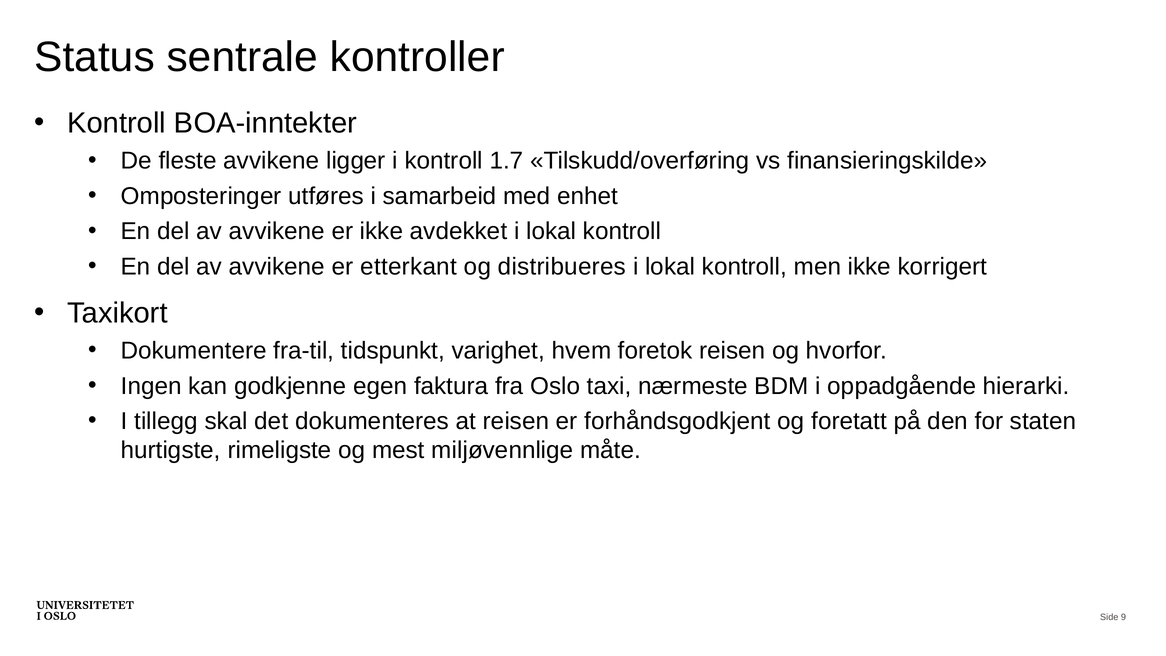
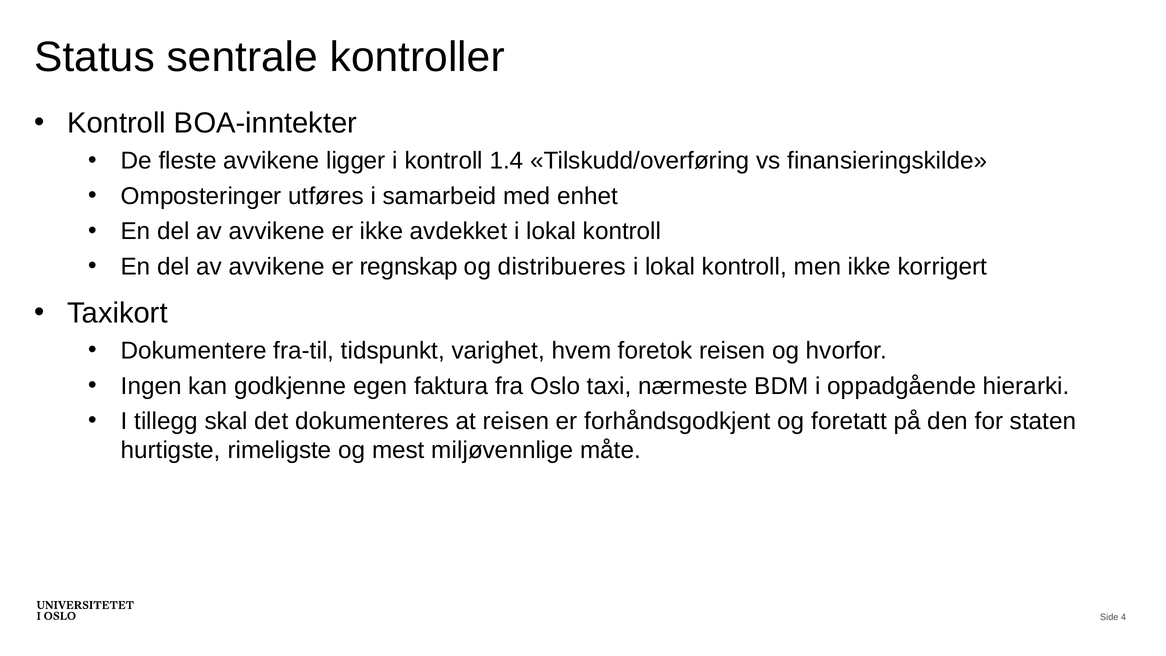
1.7: 1.7 -> 1.4 (507, 161)
etterkant: etterkant -> regnskap (409, 267)
9: 9 -> 4 (1123, 617)
